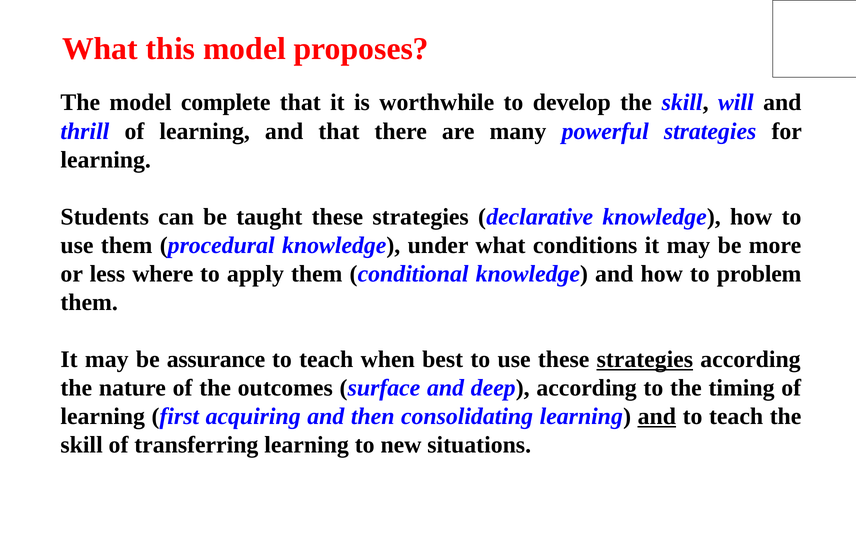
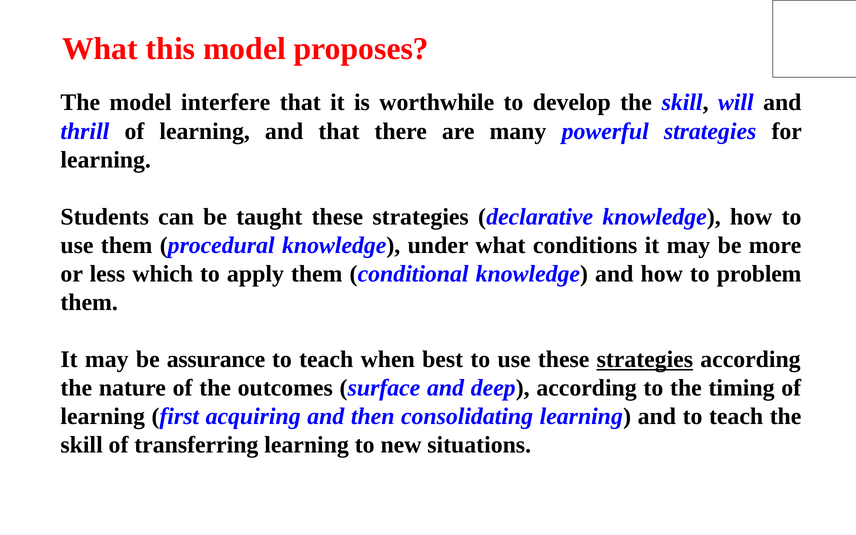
complete: complete -> interfere (226, 103)
where: where -> which (163, 274)
and underline: present -> none (657, 416)
